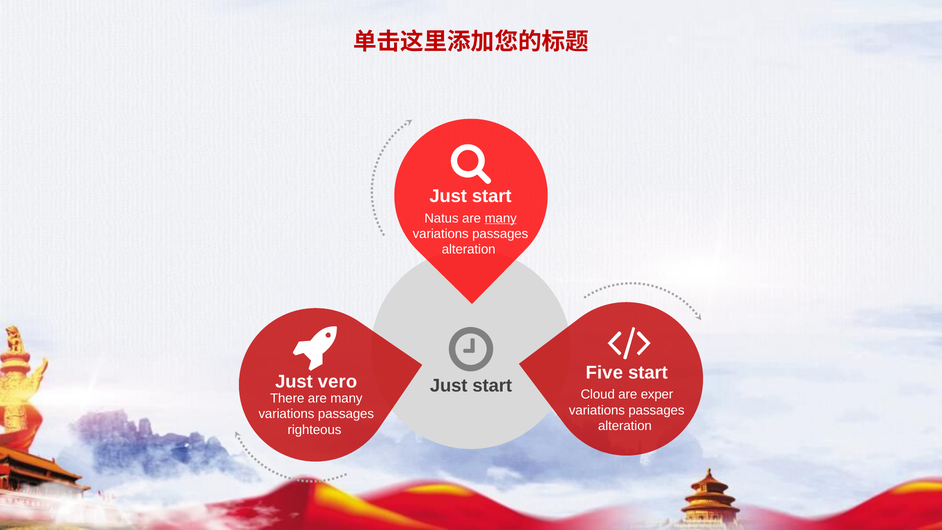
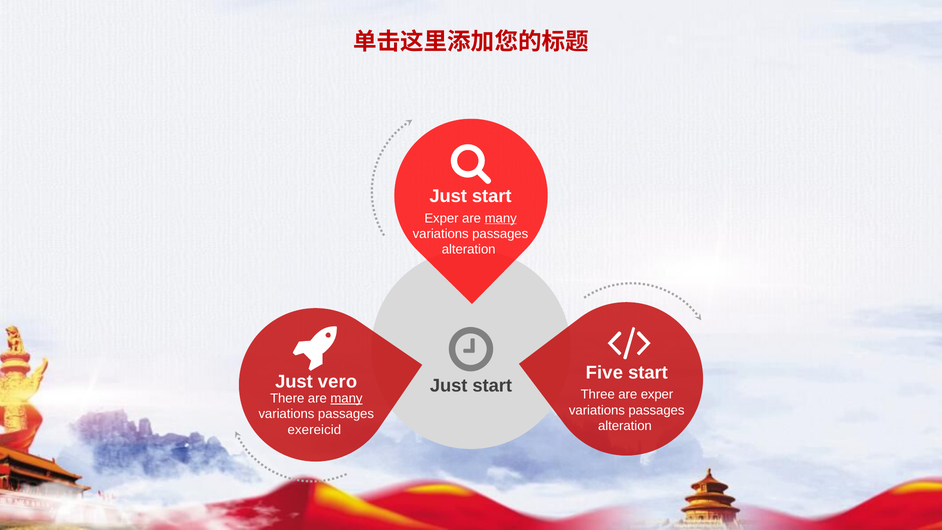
Natus: Natus -> Exper (441, 218)
Cloud: Cloud -> Three (598, 394)
many underline: none -> present (346, 398)
righteous: righteous -> exereicid (314, 430)
